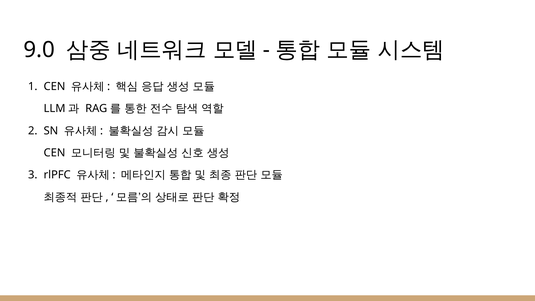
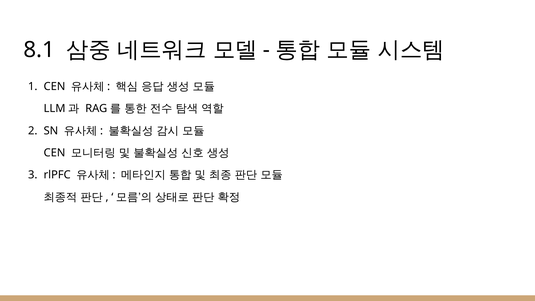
9.0: 9.0 -> 8.1 (39, 50)
